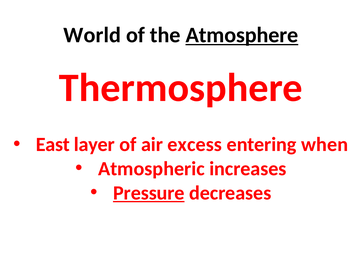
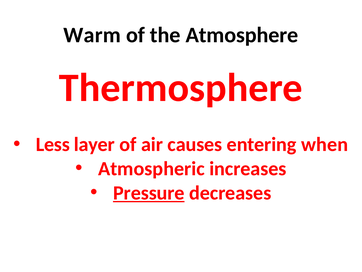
World: World -> Warm (92, 35)
Atmosphere underline: present -> none (242, 35)
East: East -> Less (53, 144)
excess: excess -> causes (195, 144)
